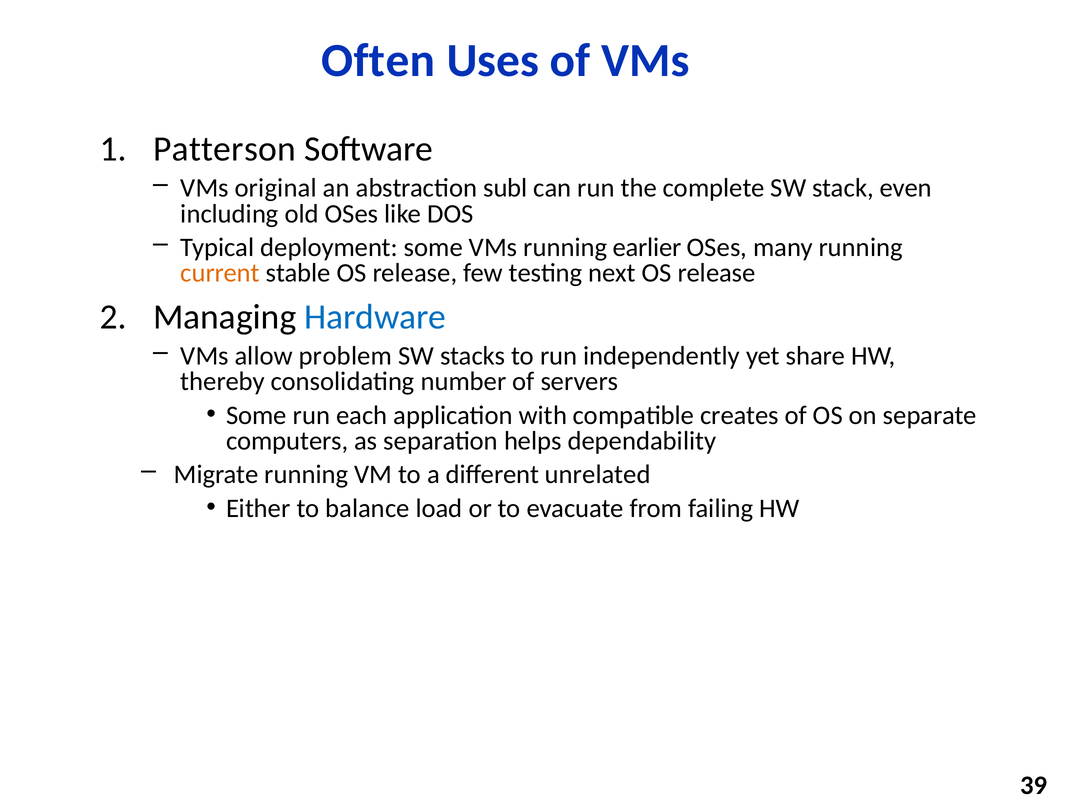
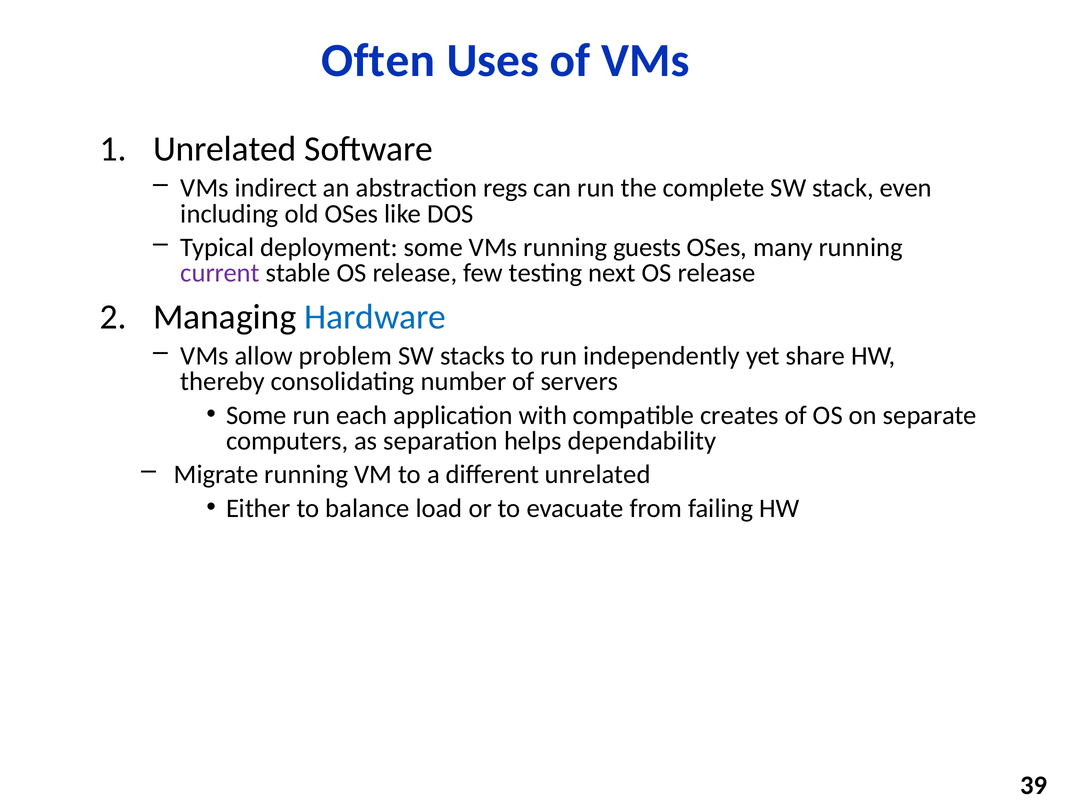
Patterson: Patterson -> Unrelated (225, 149)
original: original -> indirect (276, 188)
subl: subl -> regs (505, 188)
earlier: earlier -> guests (647, 247)
current colour: orange -> purple (220, 273)
